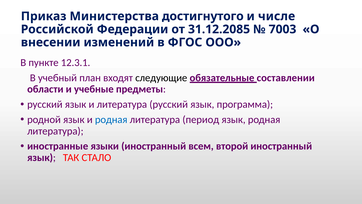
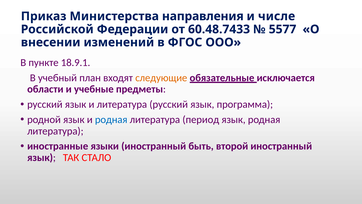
достигнутого: достигнутого -> направления (203, 16)
31.12.2085: 31.12.2085 -> 60.48.7433 (219, 29)
7003: 7003 -> 5577 (283, 29)
12.3.1: 12.3.1 -> 18.9.1 (76, 63)
следующие colour: black -> orange (161, 78)
составлении: составлении -> исключается (286, 78)
всем: всем -> быть (201, 146)
